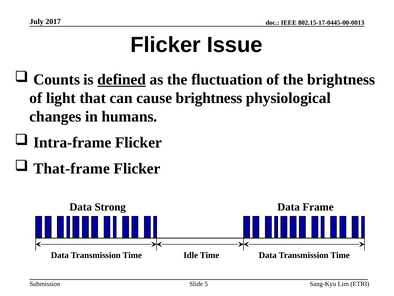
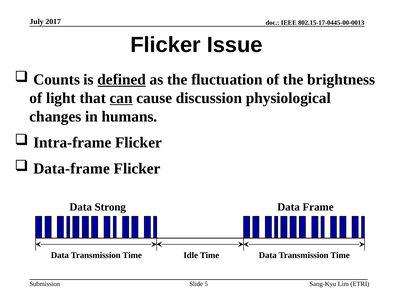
can underline: none -> present (121, 98)
cause brightness: brightness -> discussion (209, 98)
That-frame: That-frame -> Data-frame (72, 168)
